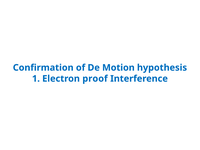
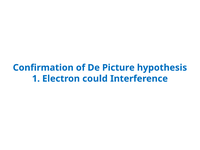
Motion: Motion -> Picture (118, 68)
proof: proof -> could (95, 79)
